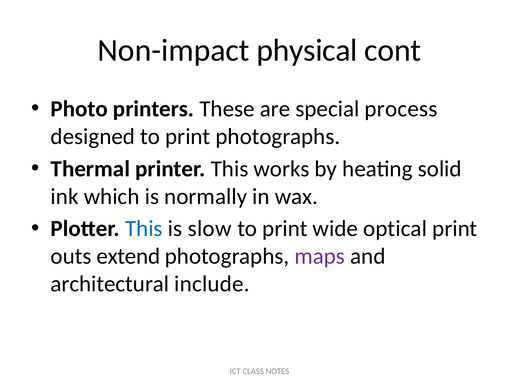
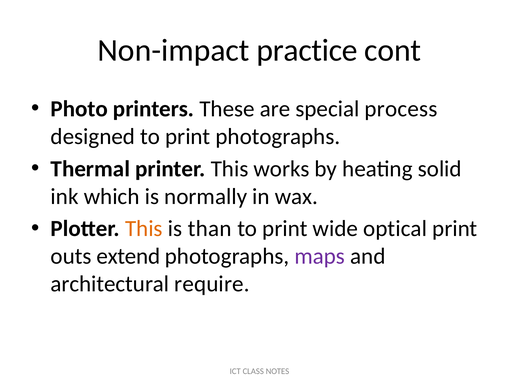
physical: physical -> practice (307, 50)
This colour: blue -> orange (144, 229)
slow: slow -> than (210, 229)
include: include -> require (212, 284)
